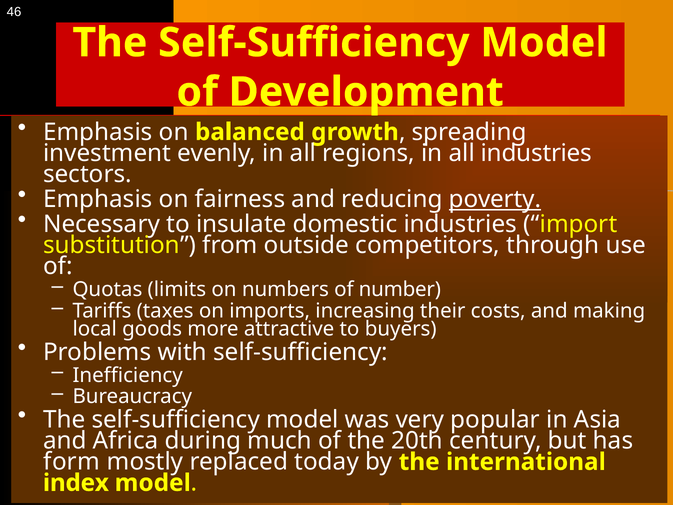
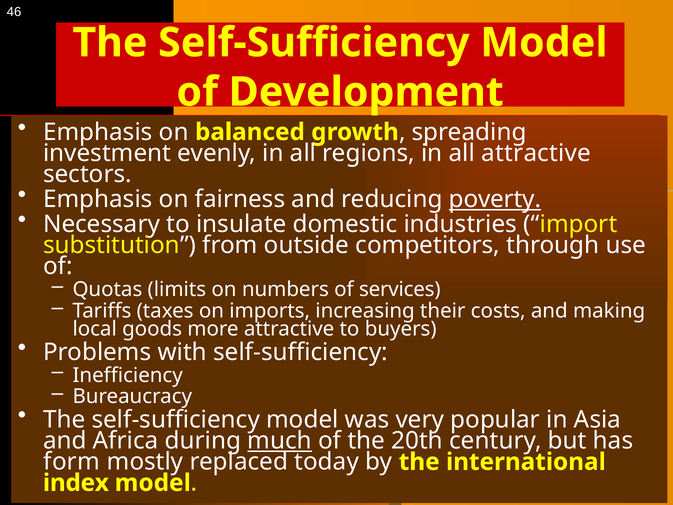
all industries: industries -> attractive (536, 153)
number: number -> services (400, 289)
much underline: none -> present (280, 441)
